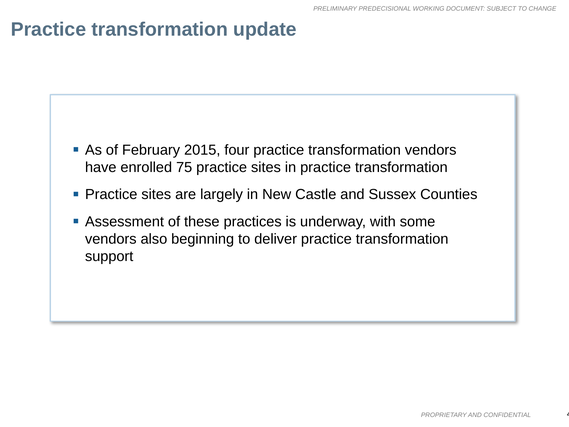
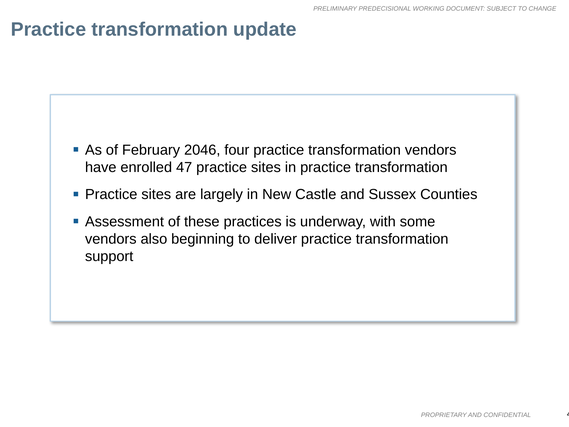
2015: 2015 -> 2046 (202, 150)
75: 75 -> 47 (184, 167)
